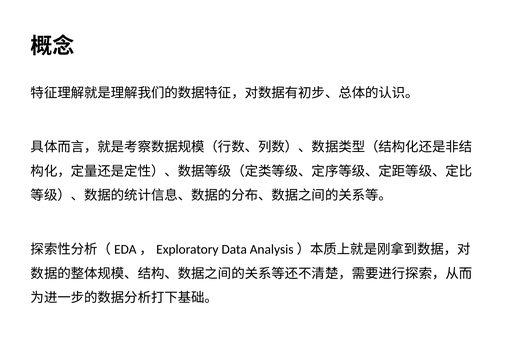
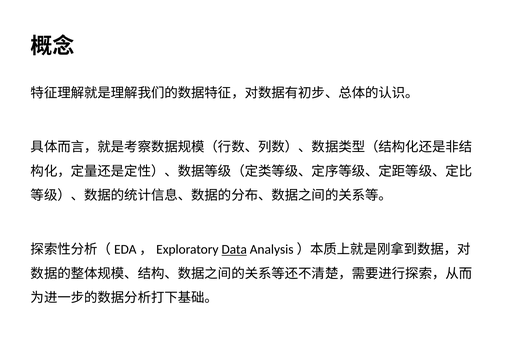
Data underline: none -> present (234, 249)
